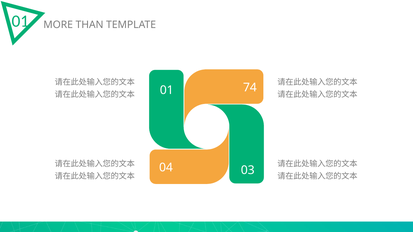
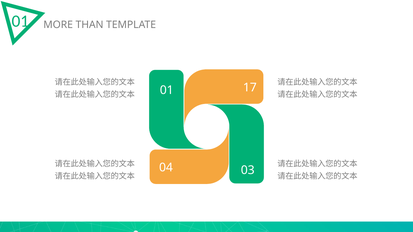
74: 74 -> 17 (250, 88)
